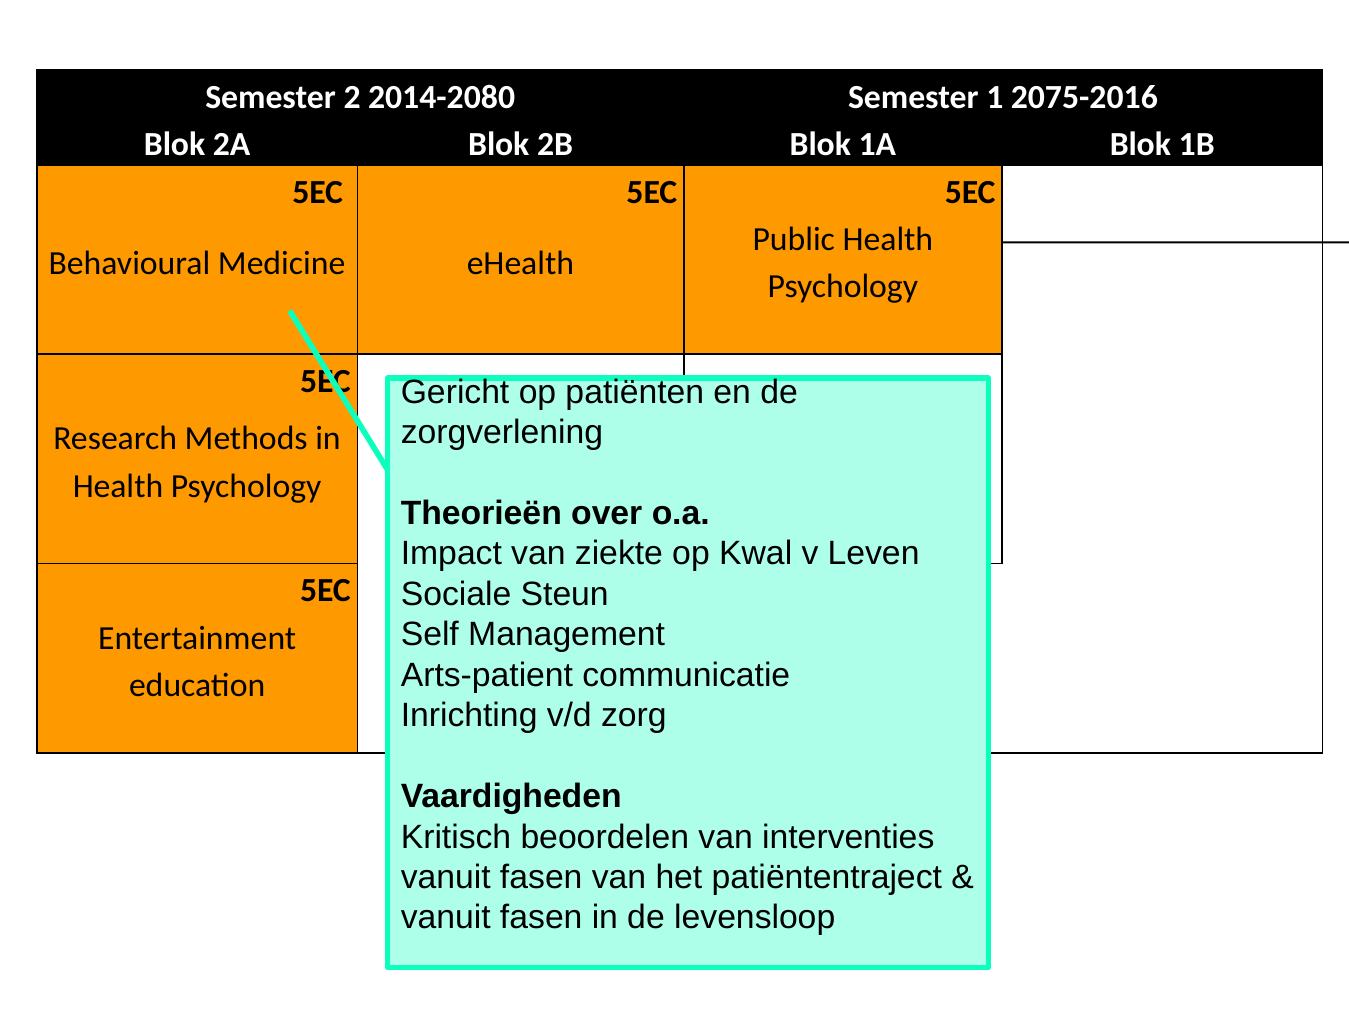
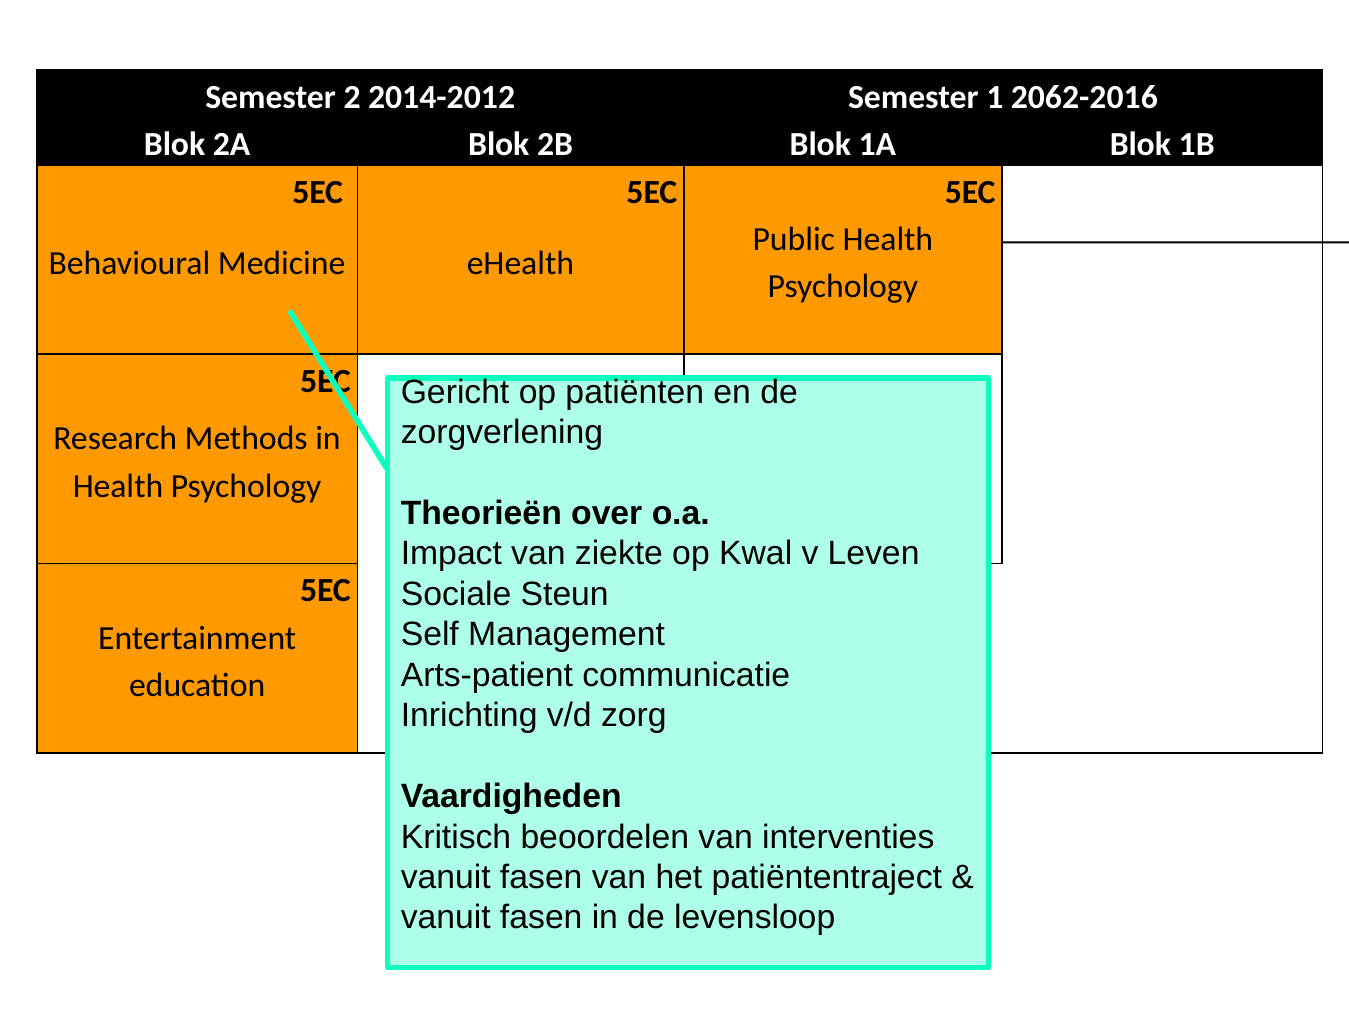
2014-2080: 2014-2080 -> 2014-2012 (442, 97)
2075-2016: 2075-2016 -> 2062-2016 (1084, 97)
